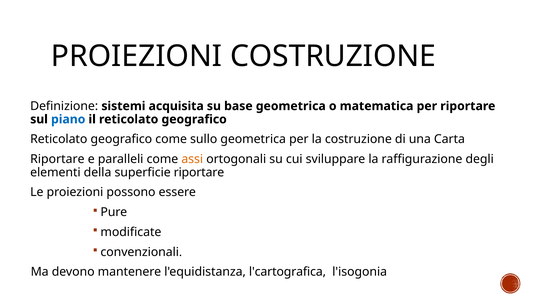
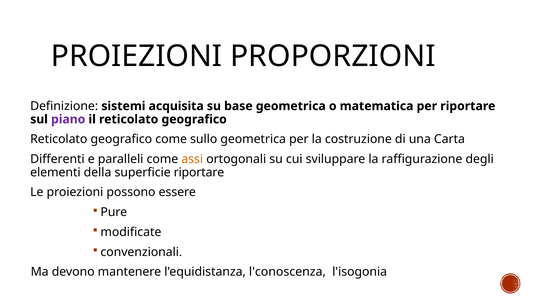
PROIEZIONI COSTRUZIONE: COSTRUZIONE -> PROPORZIONI (333, 56)
piano colour: blue -> purple (68, 119)
Riportare: Riportare -> Differenti (57, 159)
l'cartografica: l'cartografica -> l'conoscenza (287, 272)
